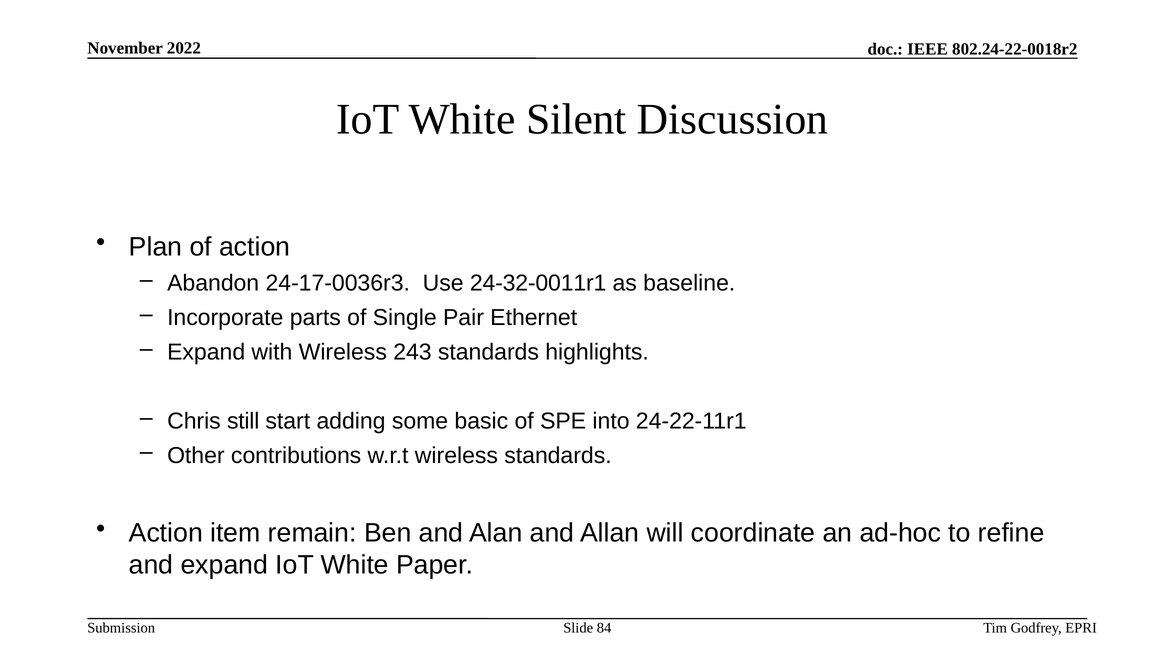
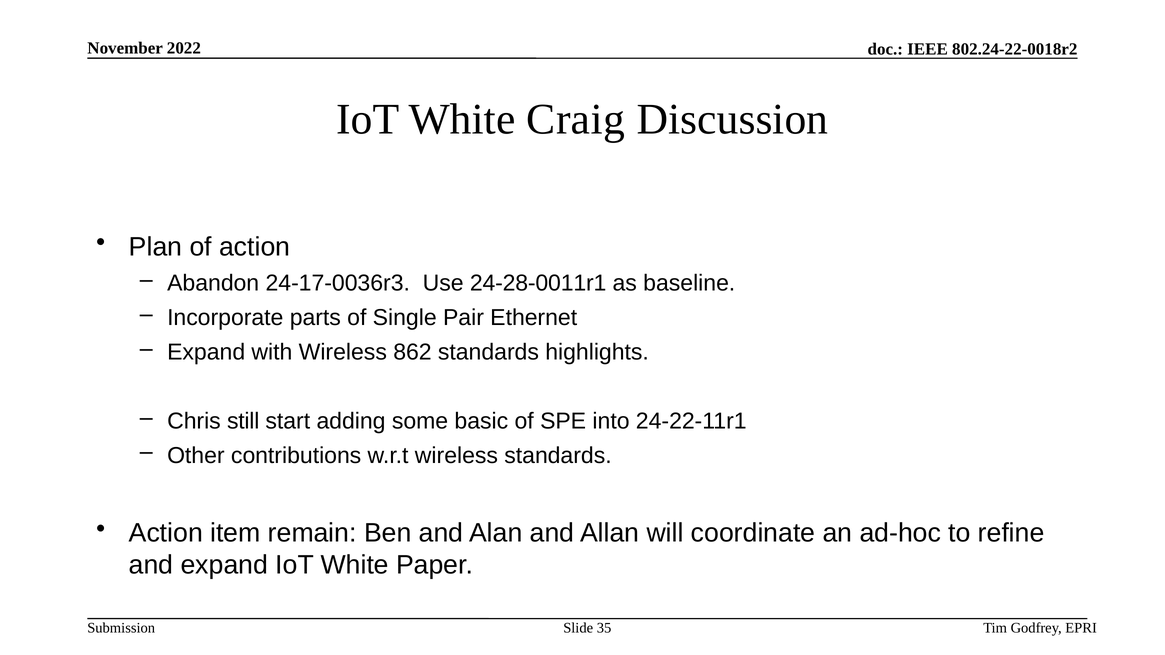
Silent: Silent -> Craig (576, 120)
24-32-0011r1: 24-32-0011r1 -> 24-28-0011r1 (538, 283)
243: 243 -> 862 (412, 352)
84: 84 -> 35 (604, 628)
